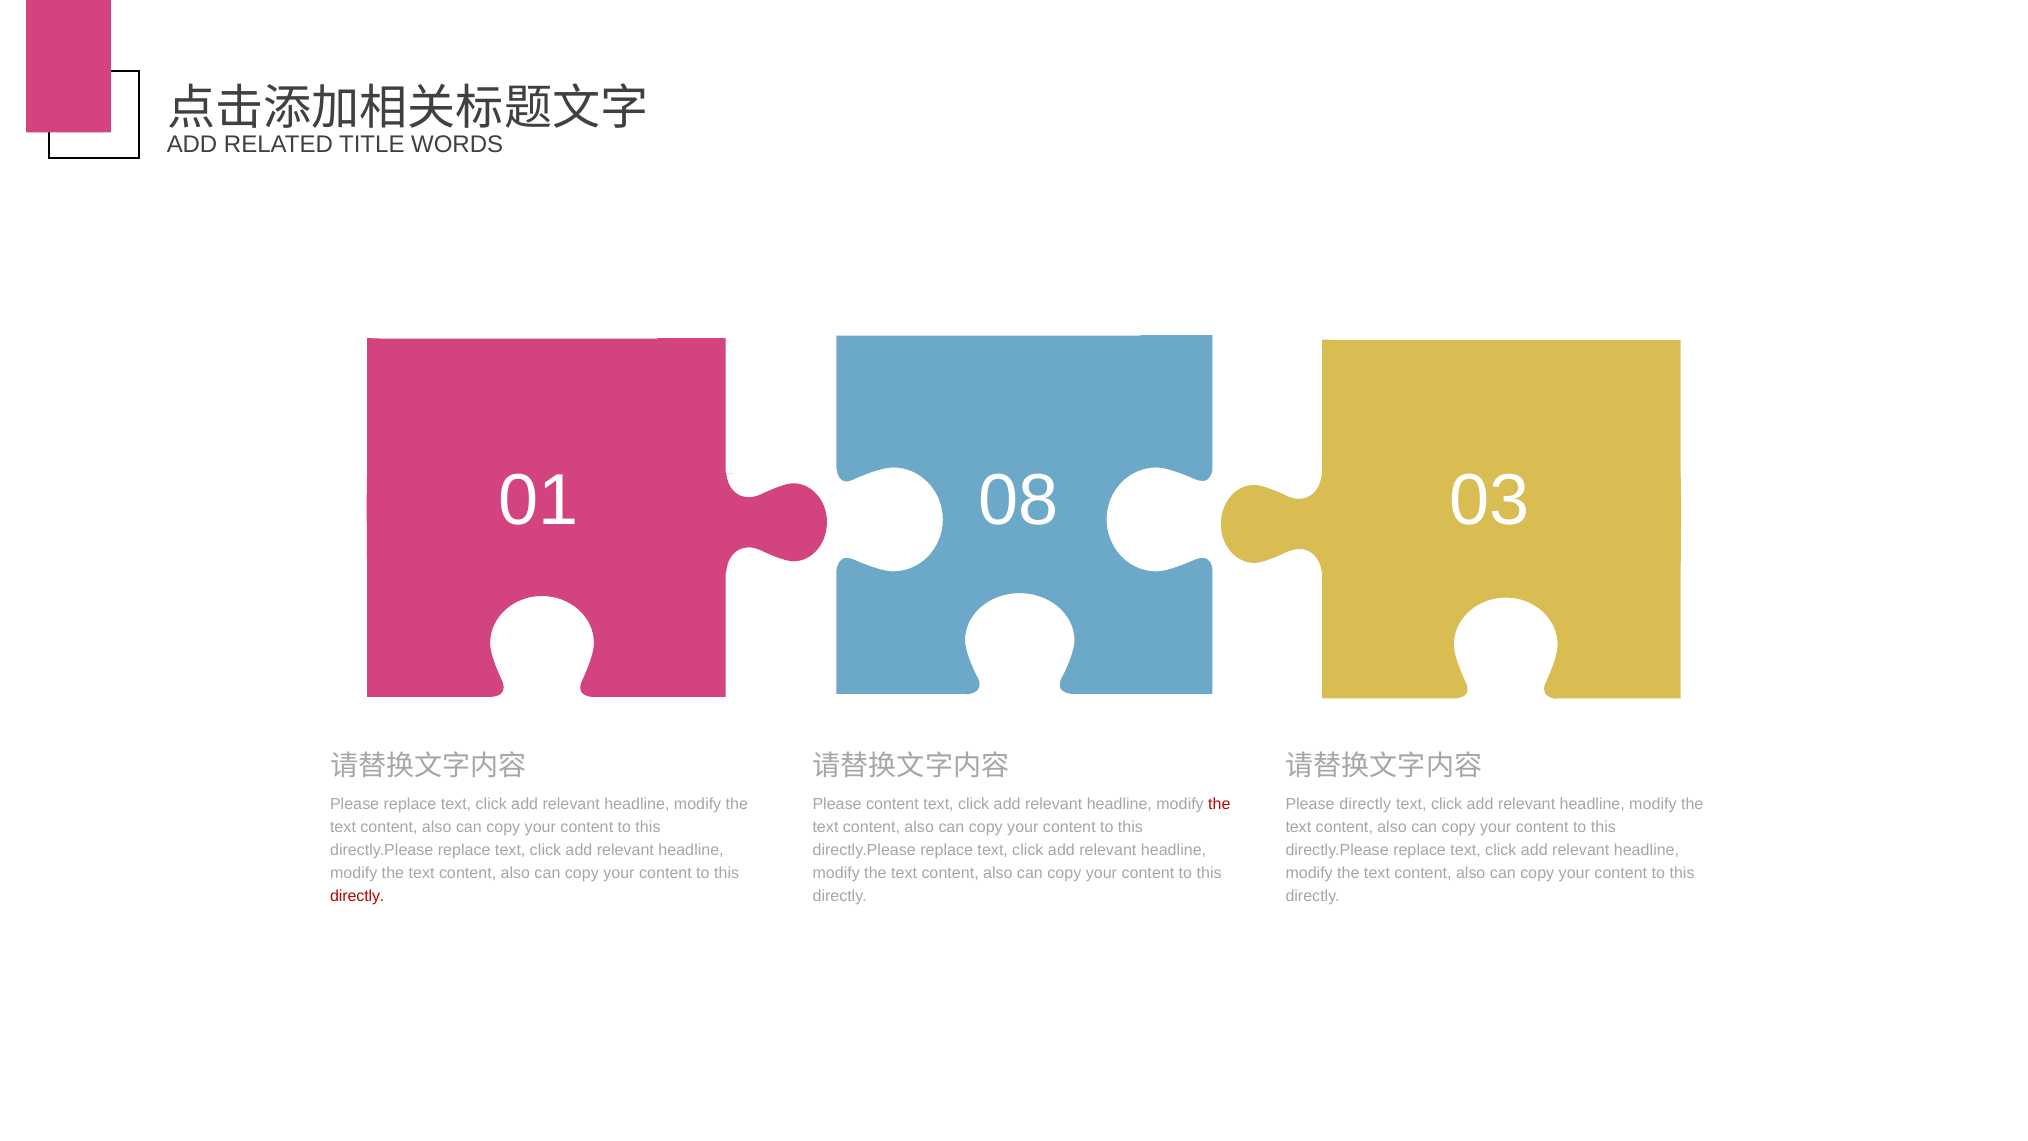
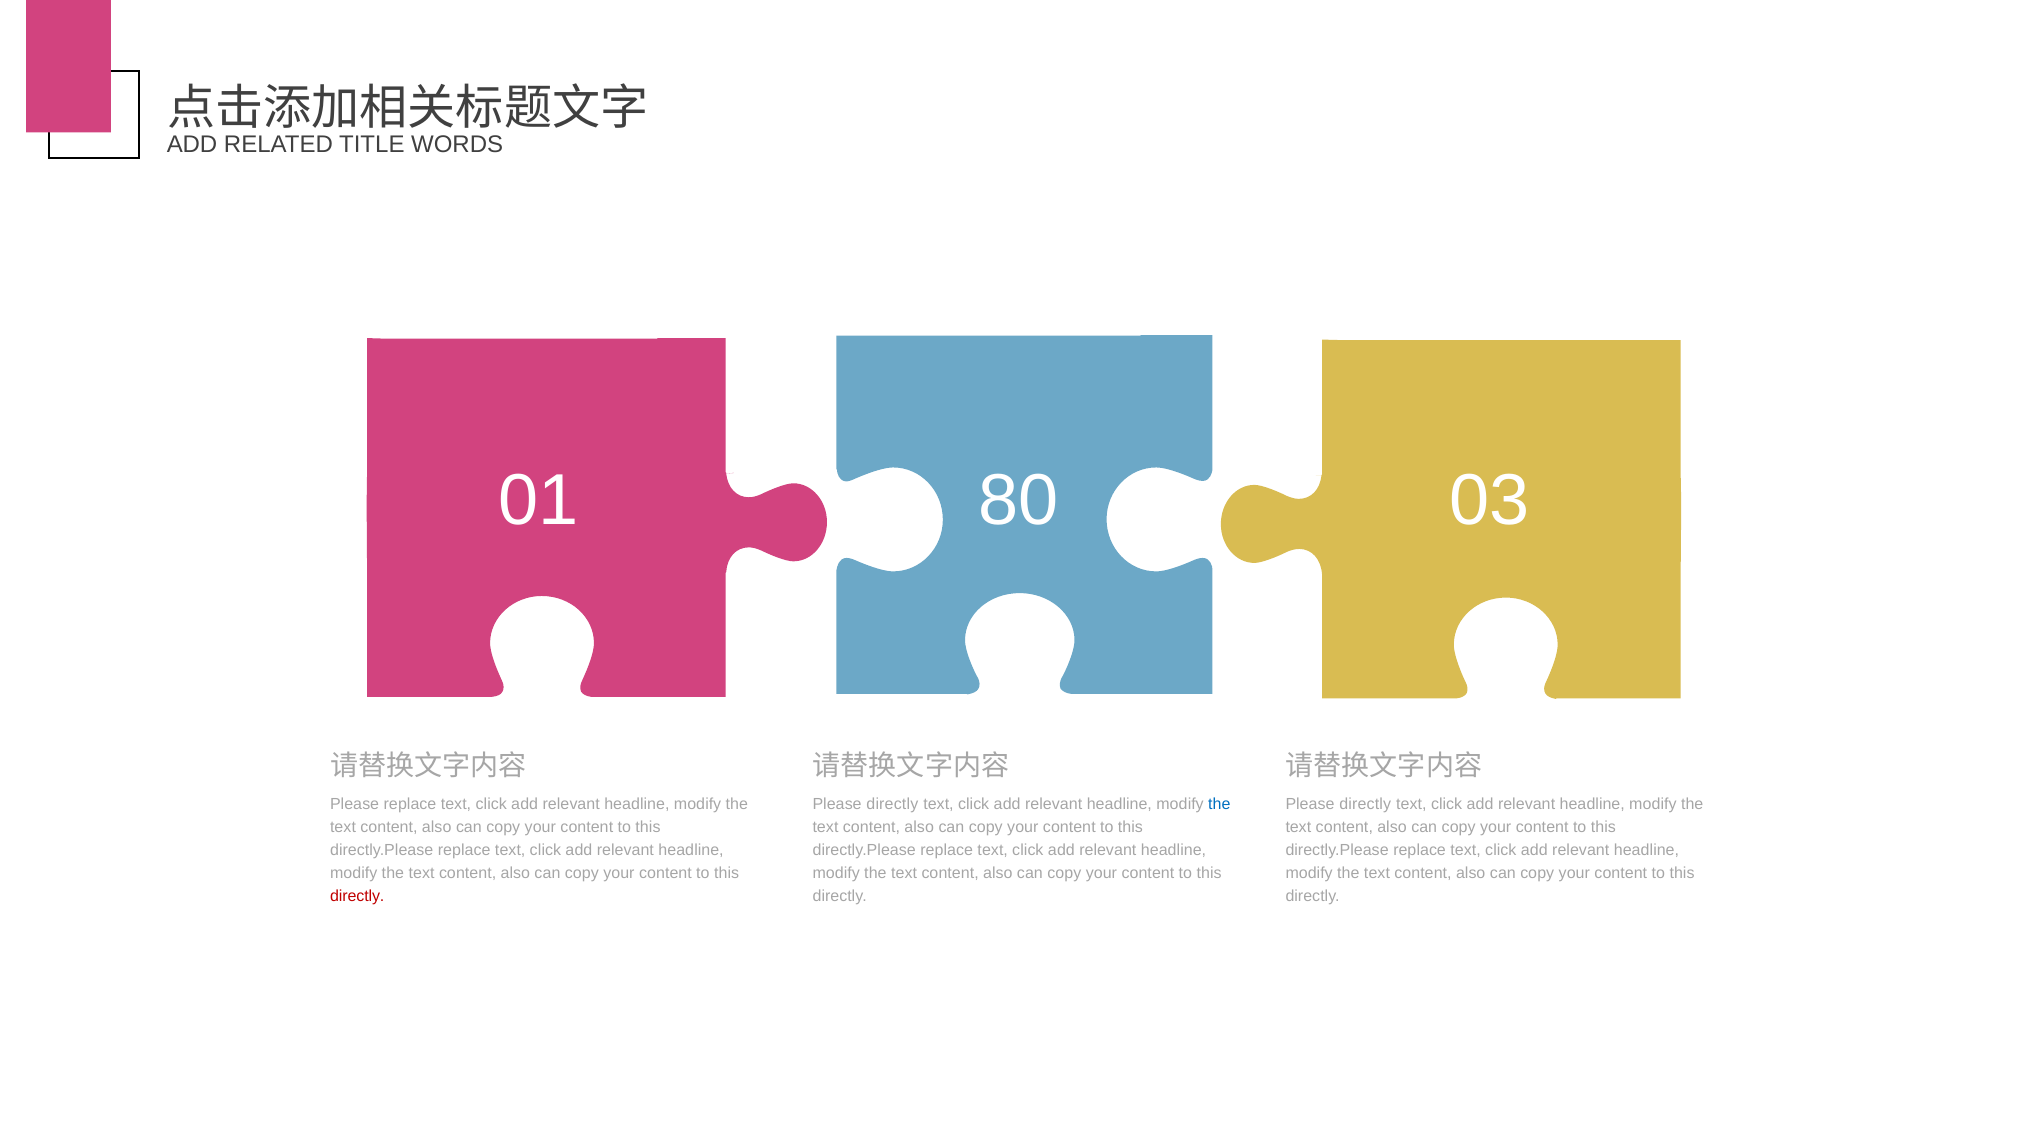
08: 08 -> 80 (1019, 501)
content: content -> directly (892, 804)
the colour: red -> blue (1219, 804)
